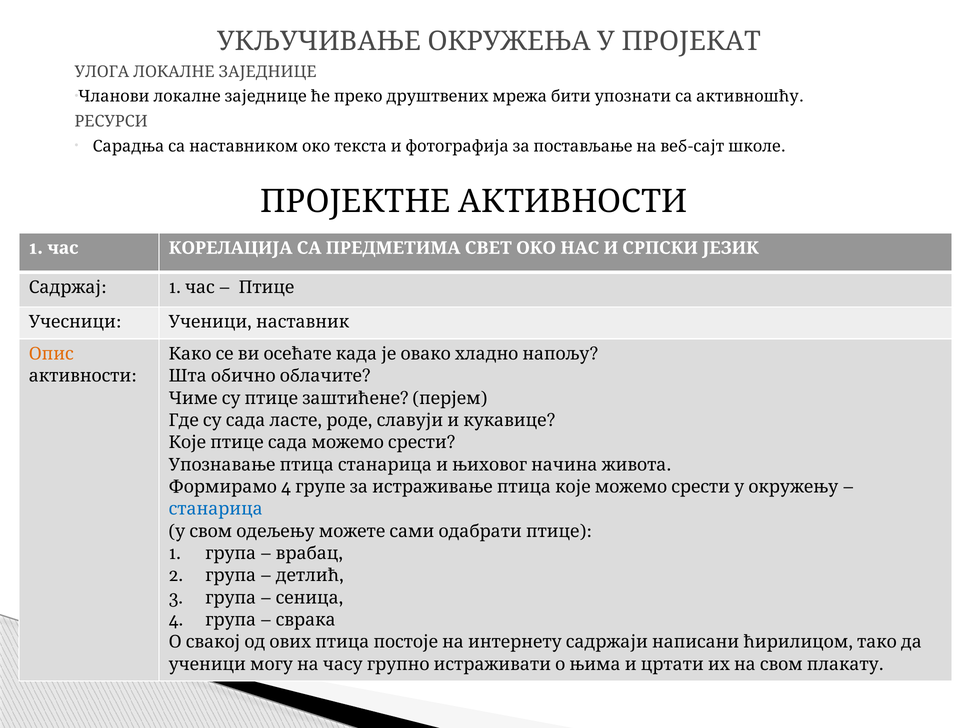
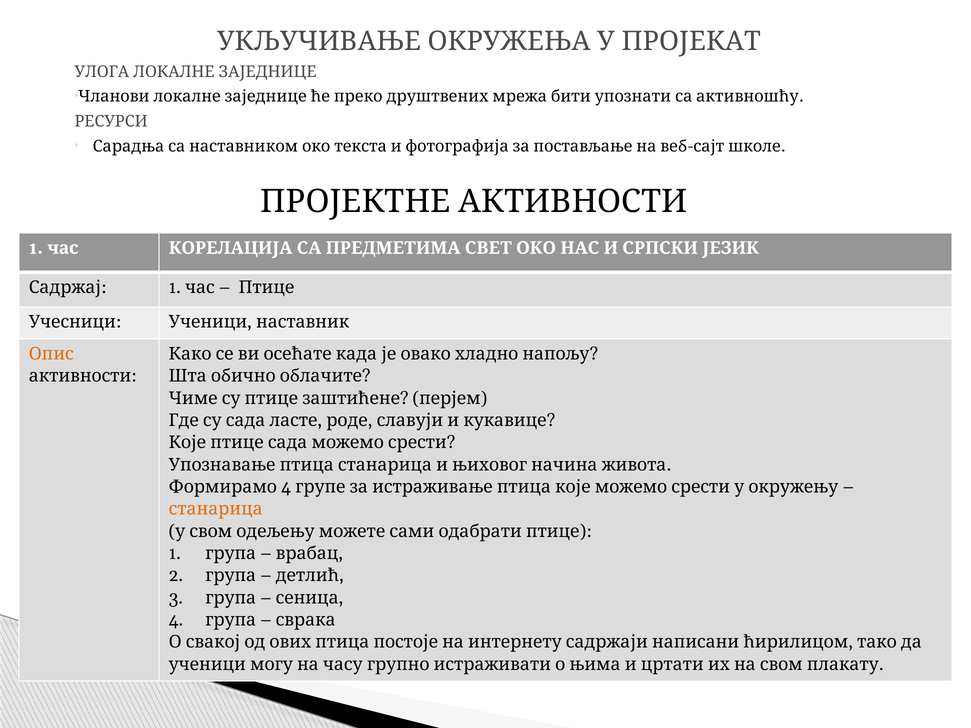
станарица colour: blue -> orange (216, 509)
